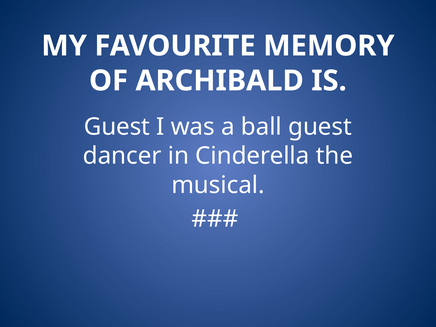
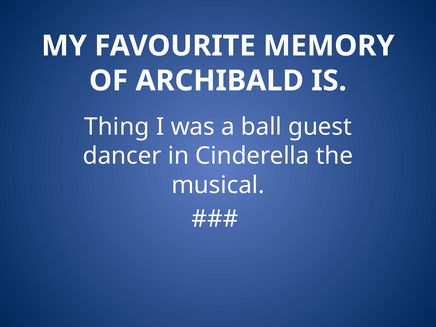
Guest: Guest -> Thing (117, 127)
